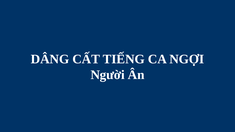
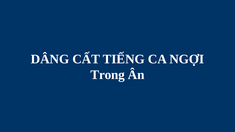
Người: Người -> Trong (108, 75)
